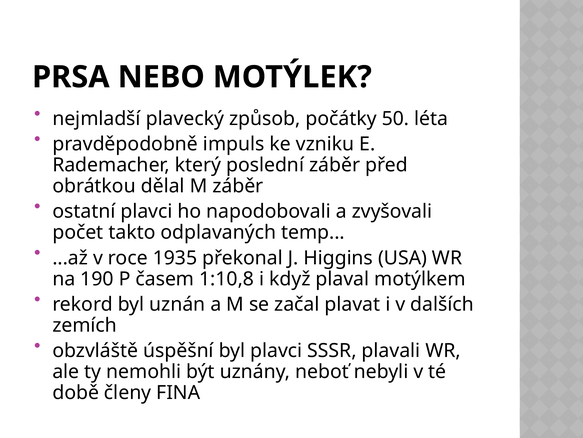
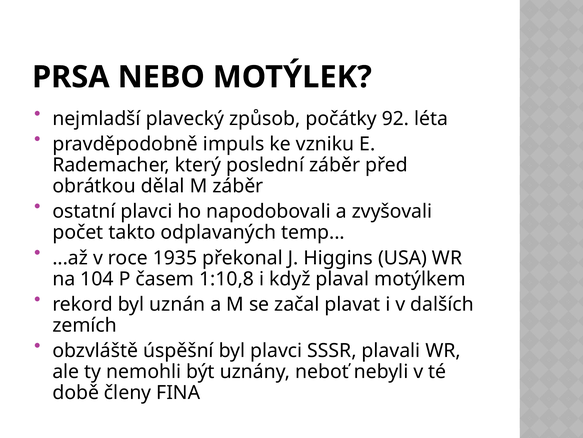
50: 50 -> 92 (395, 119)
190: 190 -> 104 (97, 278)
